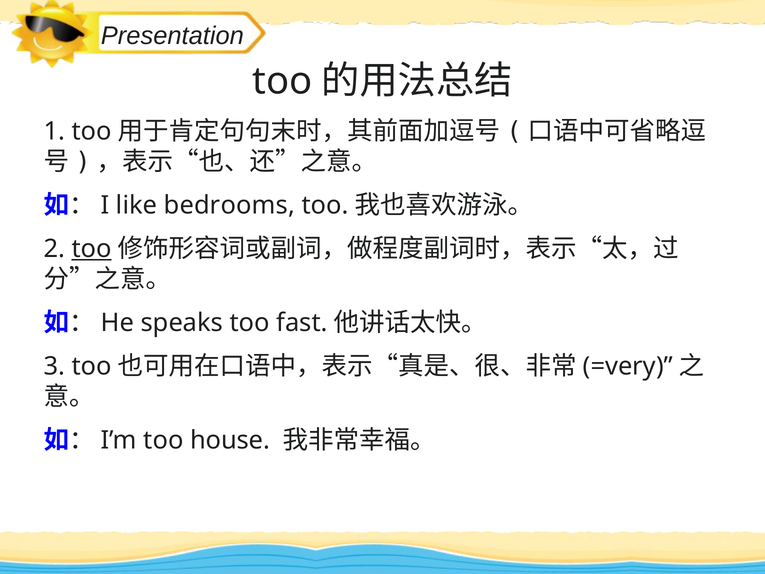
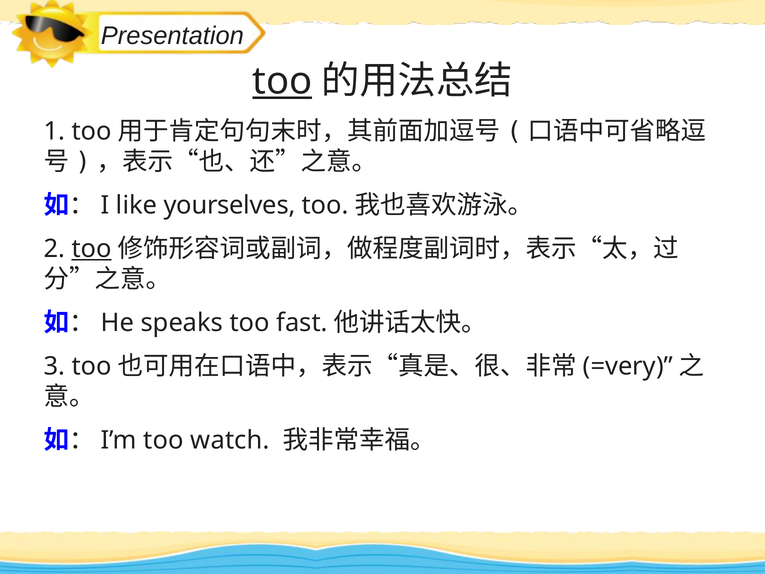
too underline: none -> present (282, 81)
bedrooms: bedrooms -> yourselves (230, 205)
house: house -> watch (230, 440)
